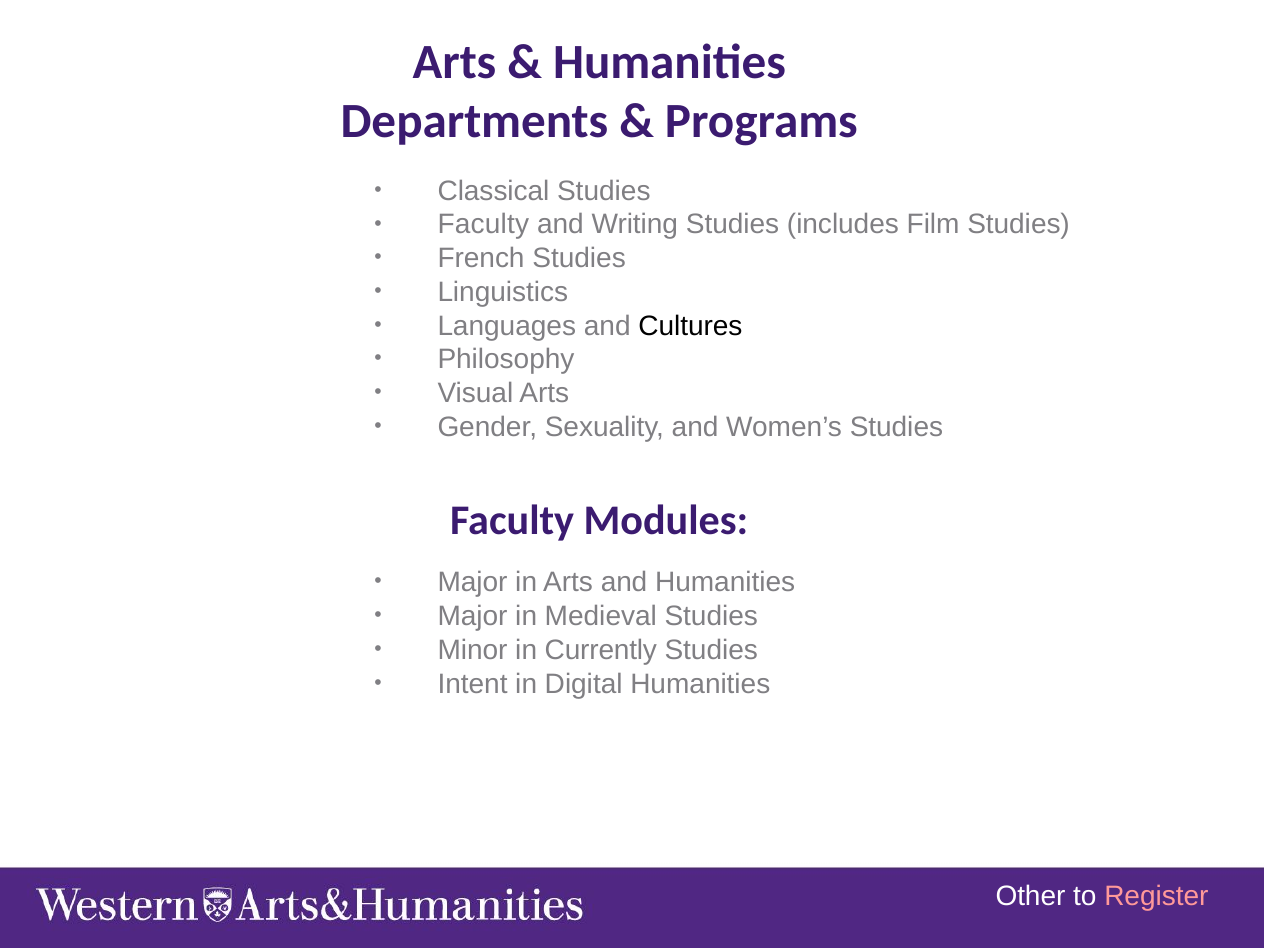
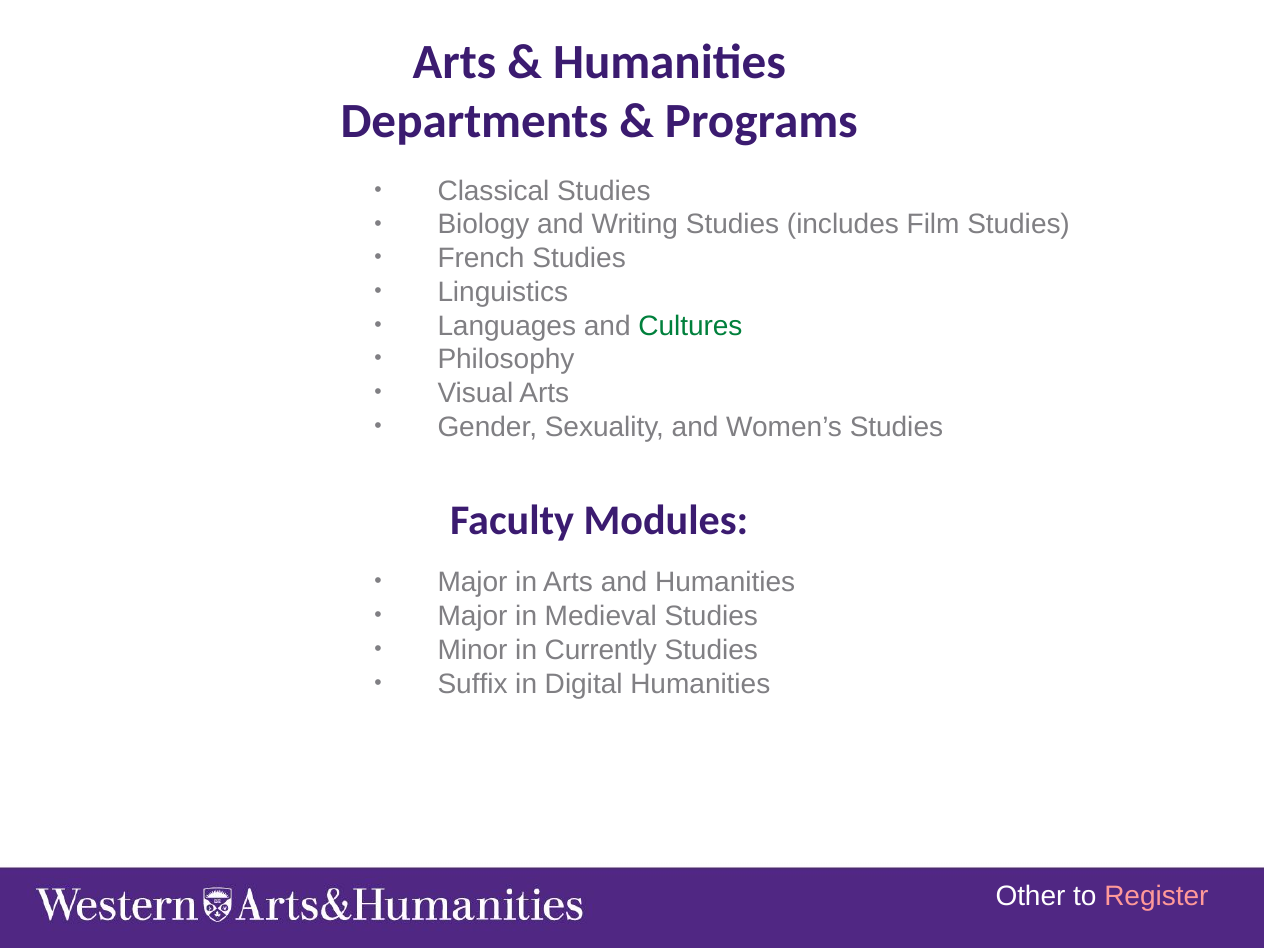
Faculty: Faculty -> Biology (483, 225)
Cultures colour: black -> green (690, 326)
Intent: Intent -> Suffix (473, 684)
